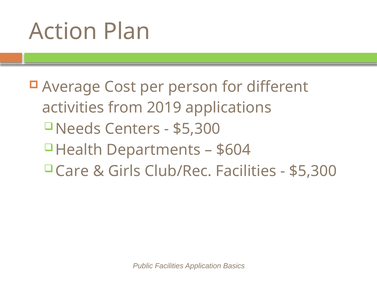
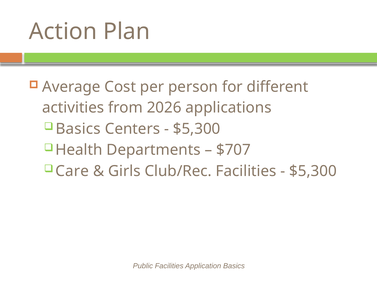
2019: 2019 -> 2026 (164, 108)
Needs: Needs -> Basics (78, 129)
$604: $604 -> $707 (233, 150)
